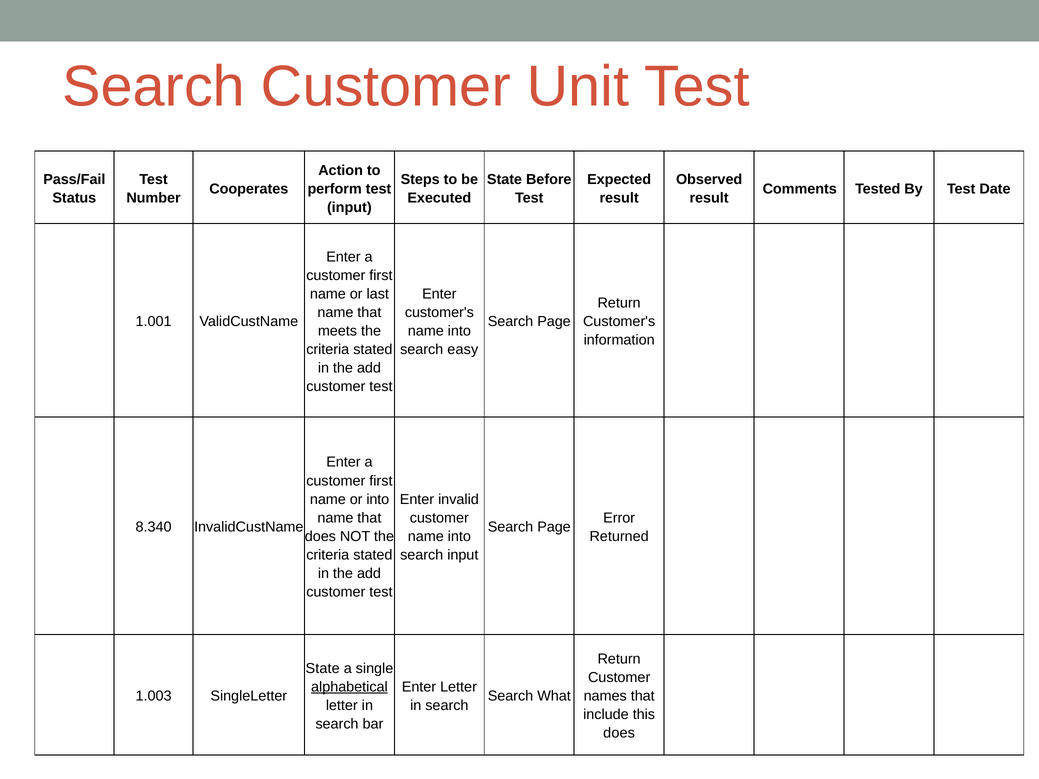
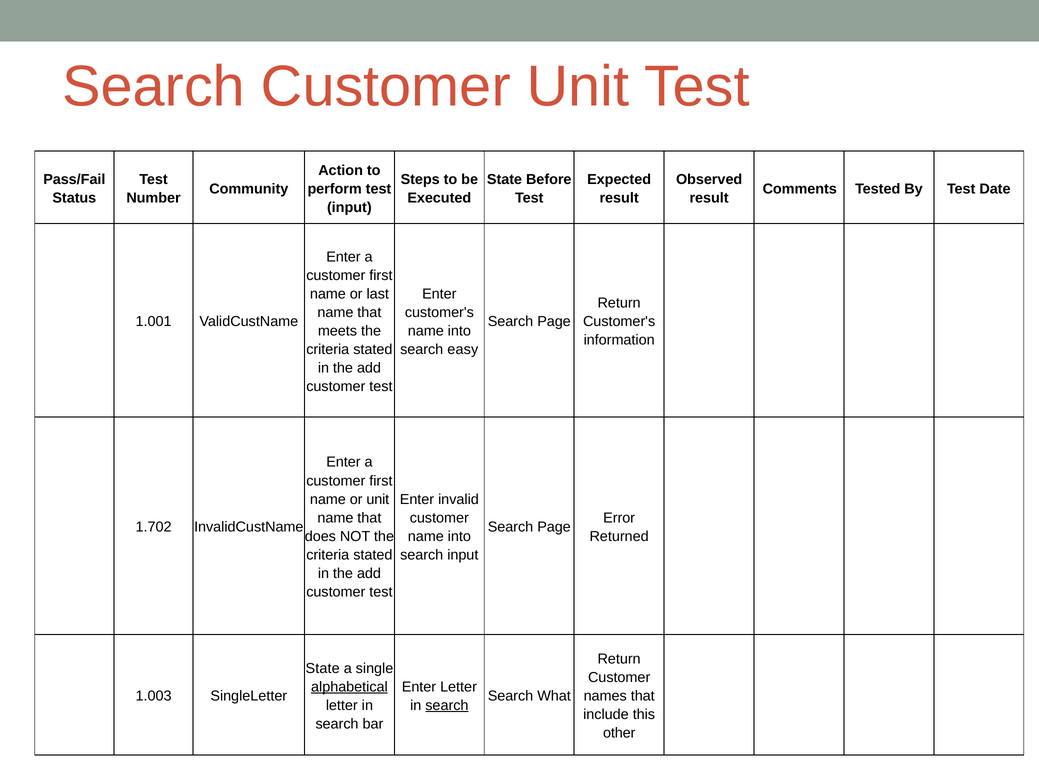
Cooperates: Cooperates -> Community (249, 189)
or into: into -> unit (378, 499)
8.340: 8.340 -> 1.702 (154, 527)
search underline: none -> present (447, 706)
does: does -> other (619, 733)
